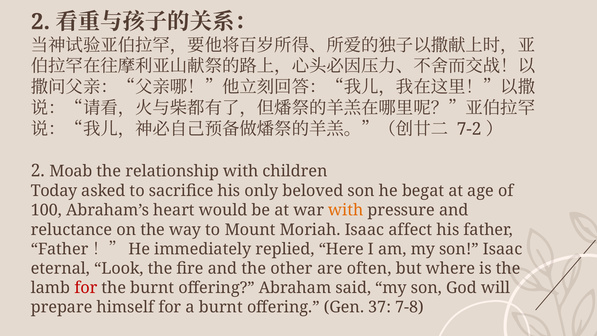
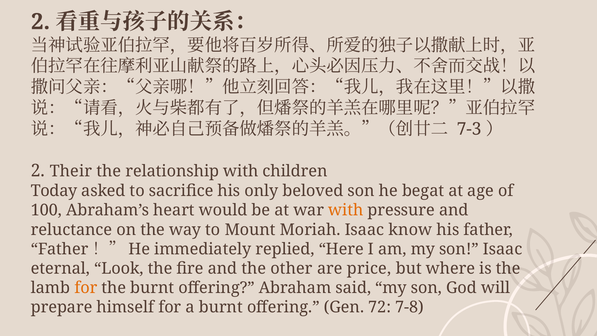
7-2: 7-2 -> 7-3 (469, 129)
Moab: Moab -> Their (71, 171)
affect: affect -> know (410, 230)
often: often -> price (369, 268)
for colour: red -> orange (86, 288)
37: 37 -> 72 (380, 307)
